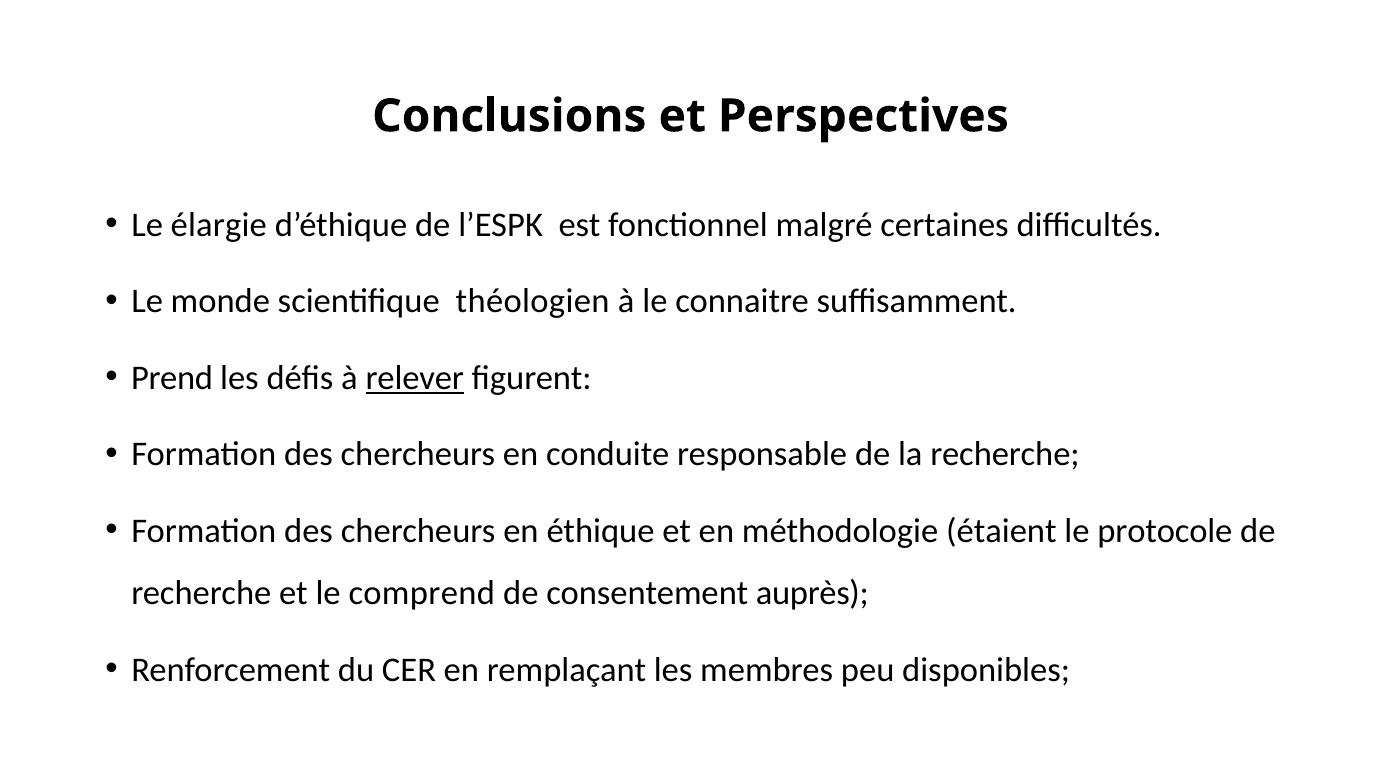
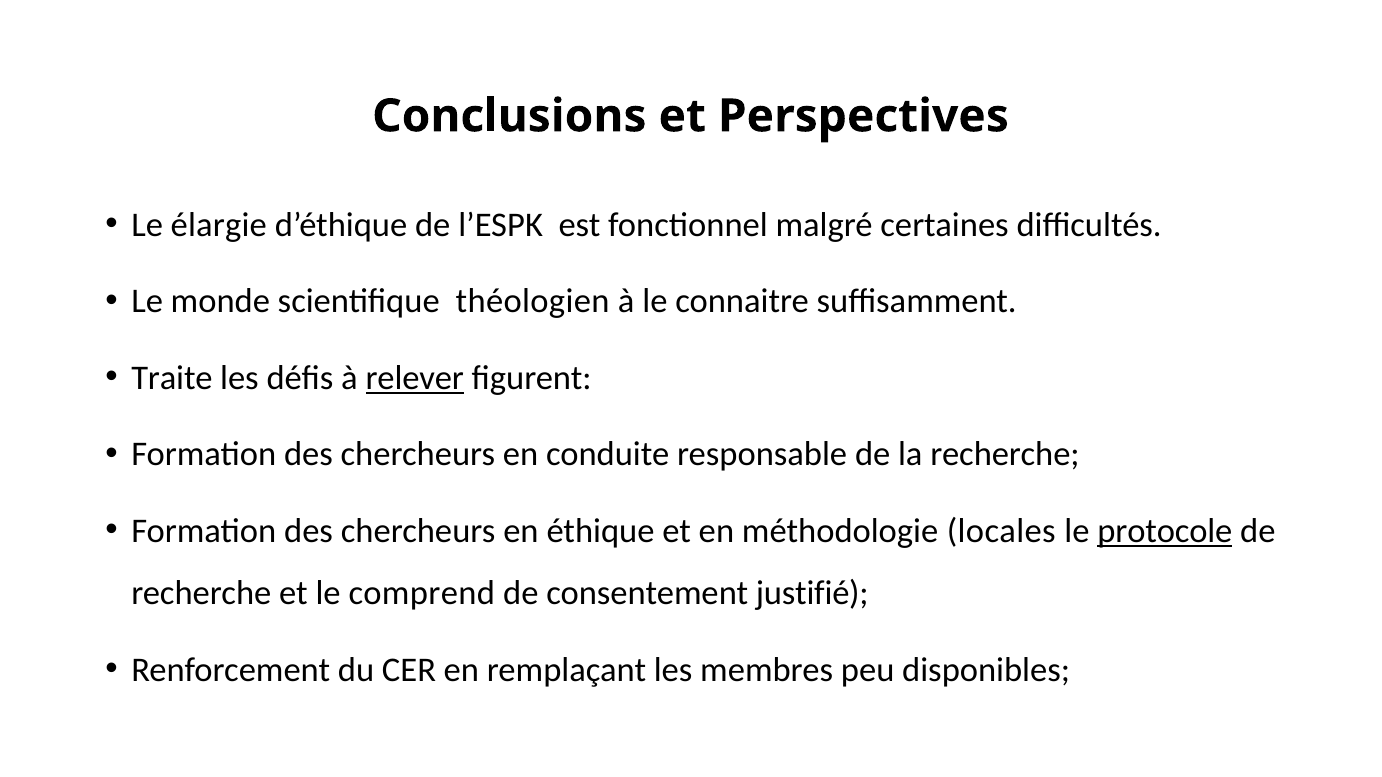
Prend: Prend -> Traite (172, 378)
étaient: étaient -> locales (1001, 531)
protocole underline: none -> present (1165, 531)
auprès: auprès -> justifié (812, 594)
